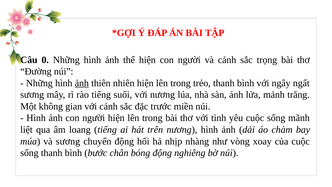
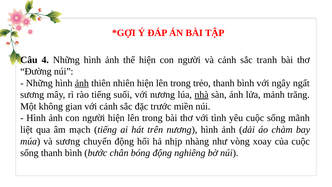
0: 0 -> 4 (45, 60)
trọng: trọng -> tranh (267, 60)
nhà underline: none -> present (202, 95)
loang: loang -> mạch (80, 129)
